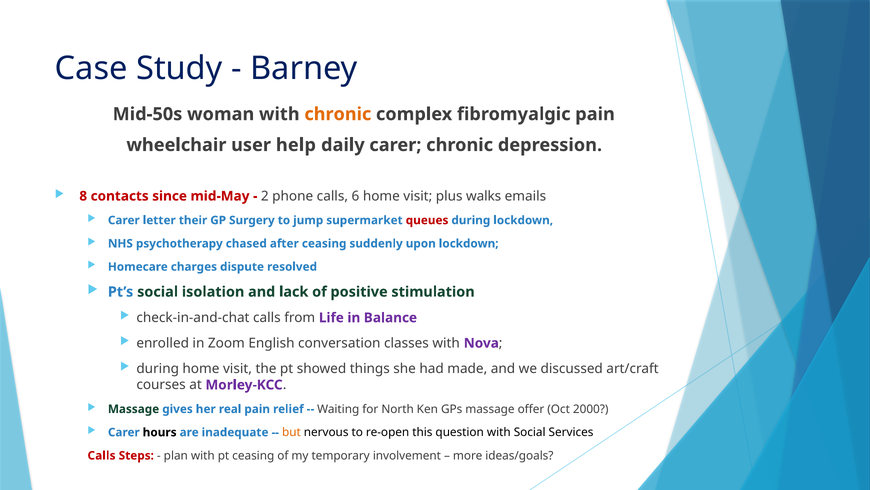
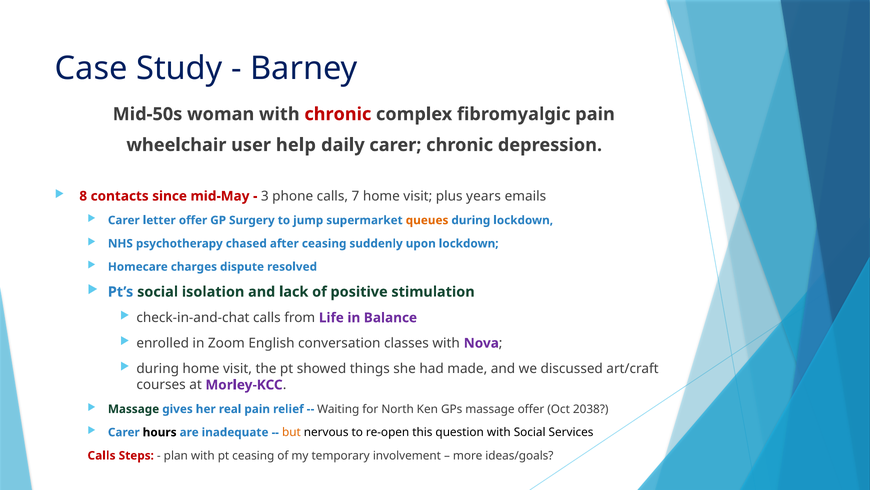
chronic colour: orange -> red (338, 114)
2: 2 -> 3 (265, 196)
6: 6 -> 7 (355, 196)
walks: walks -> years (484, 196)
letter their: their -> offer (193, 220)
queues colour: red -> orange (427, 220)
2000: 2000 -> 2038 (591, 409)
